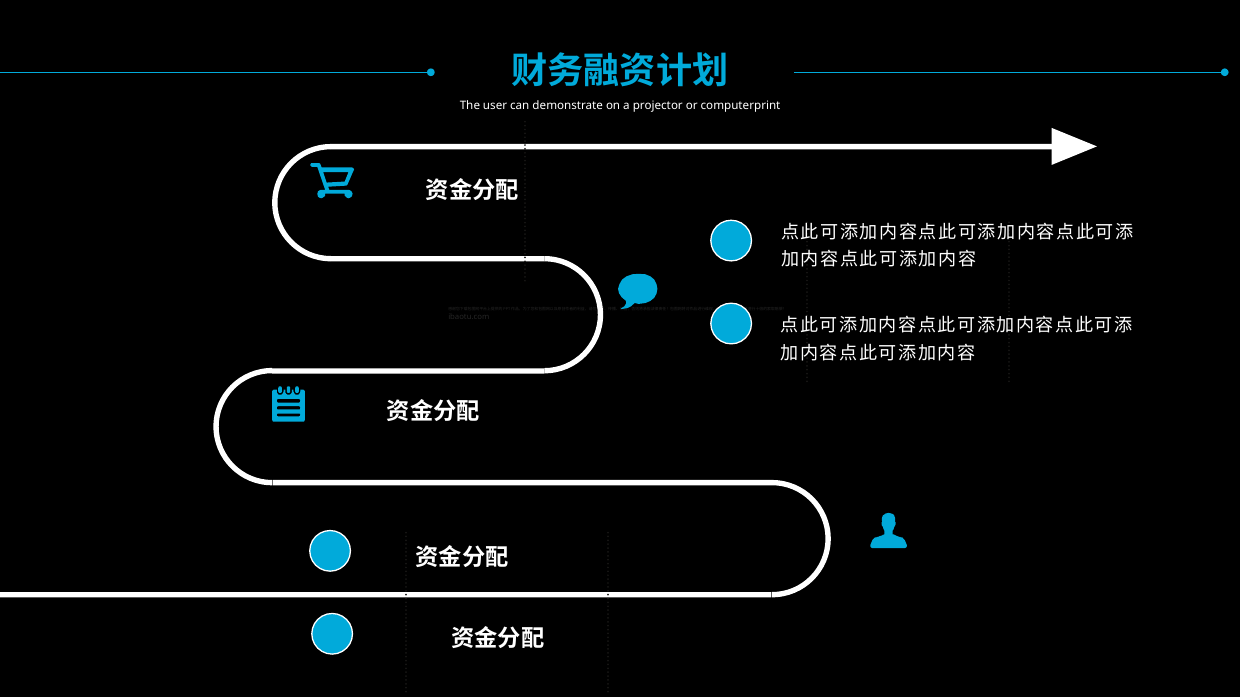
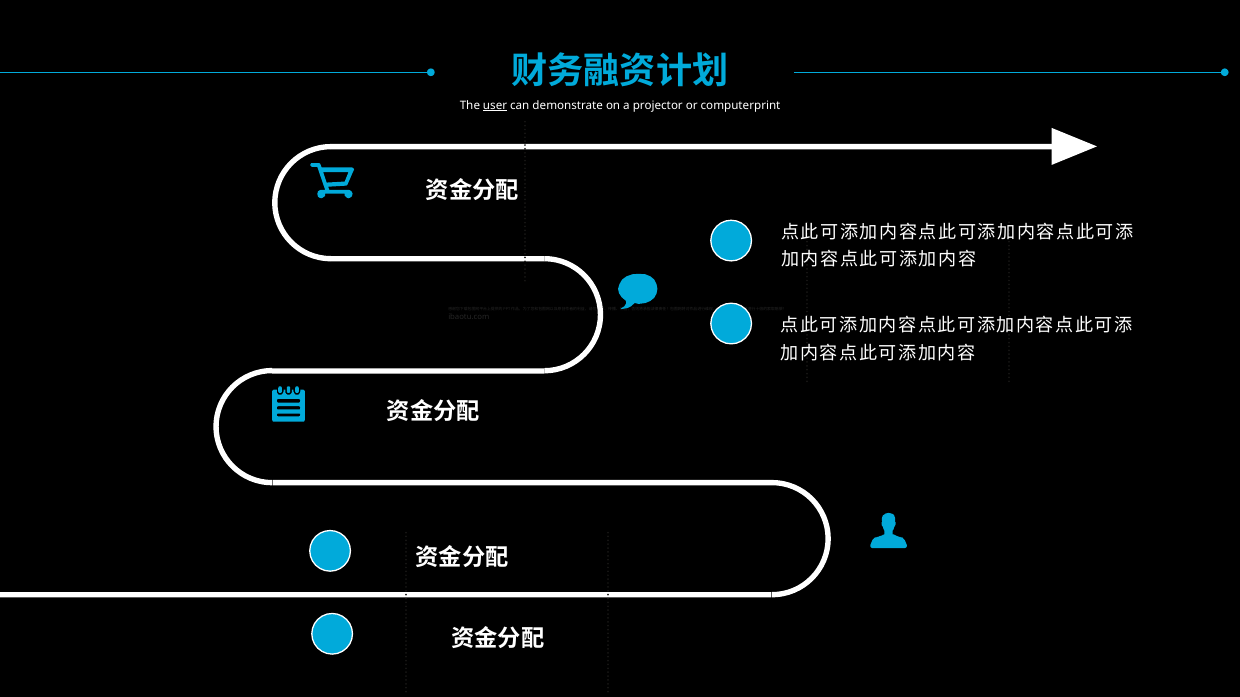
user underline: none -> present (495, 105)
